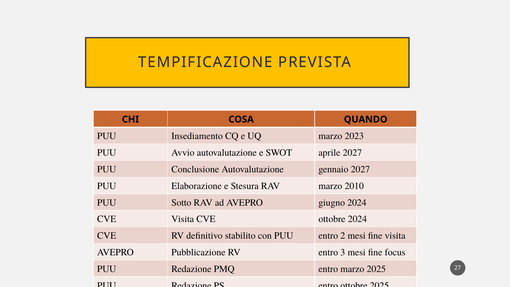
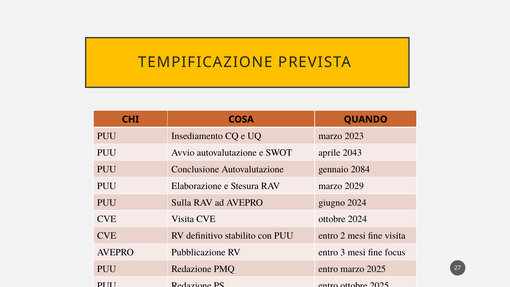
aprile 2027: 2027 -> 2043 (352, 153)
gennaio 2027: 2027 -> 2084 (360, 169)
2010: 2010 -> 2029 (354, 186)
Sotto: Sotto -> Sulla (181, 202)
